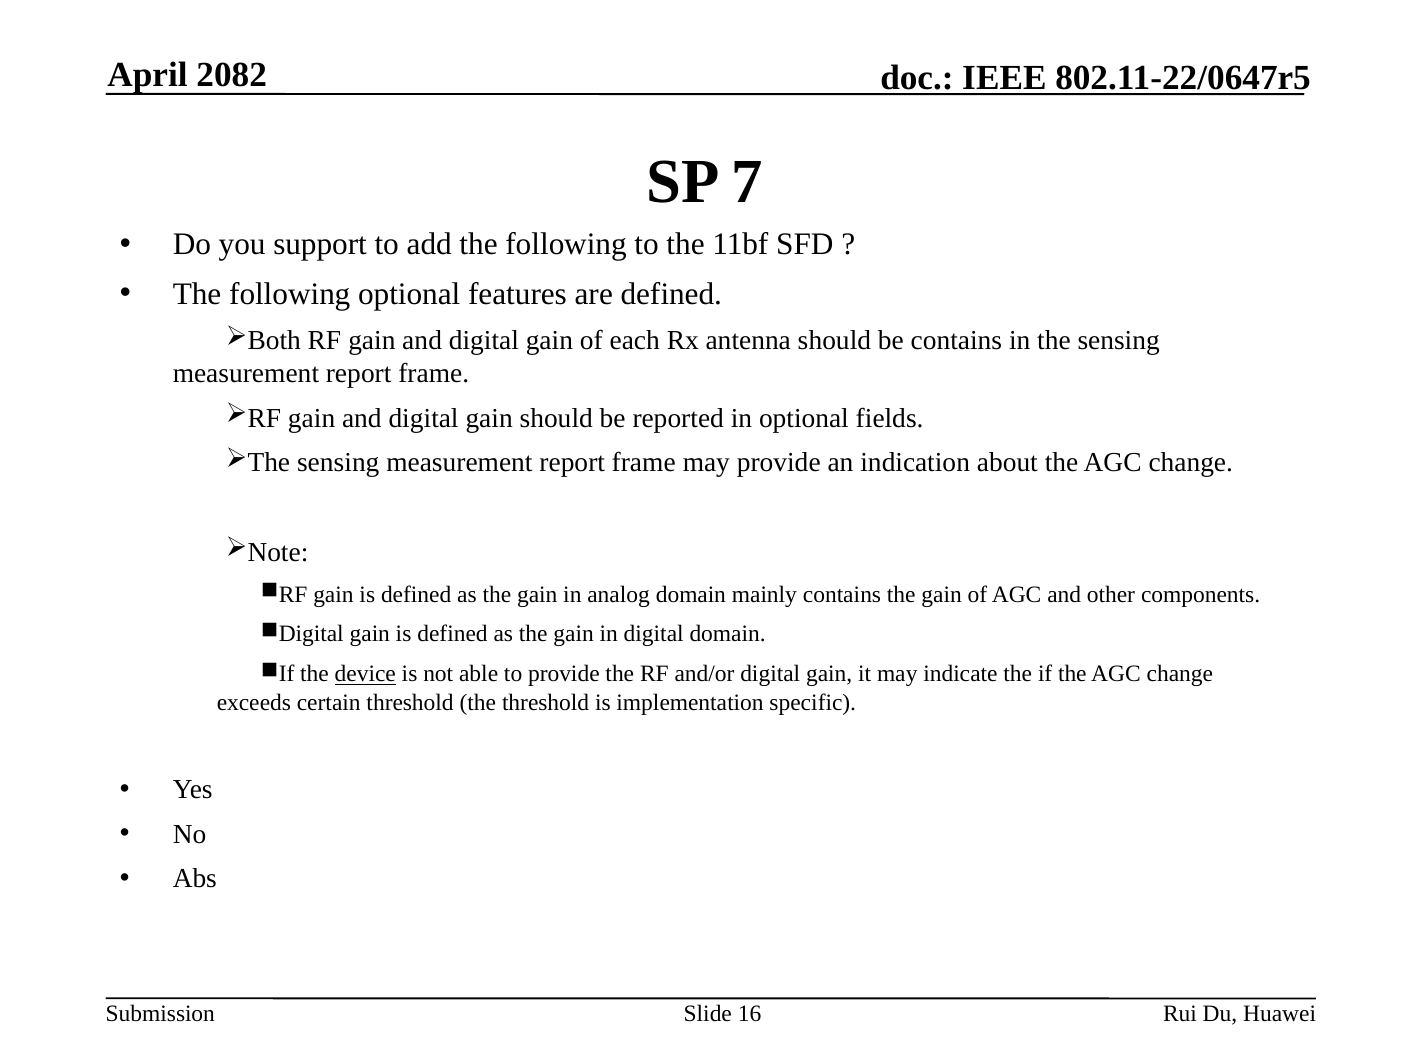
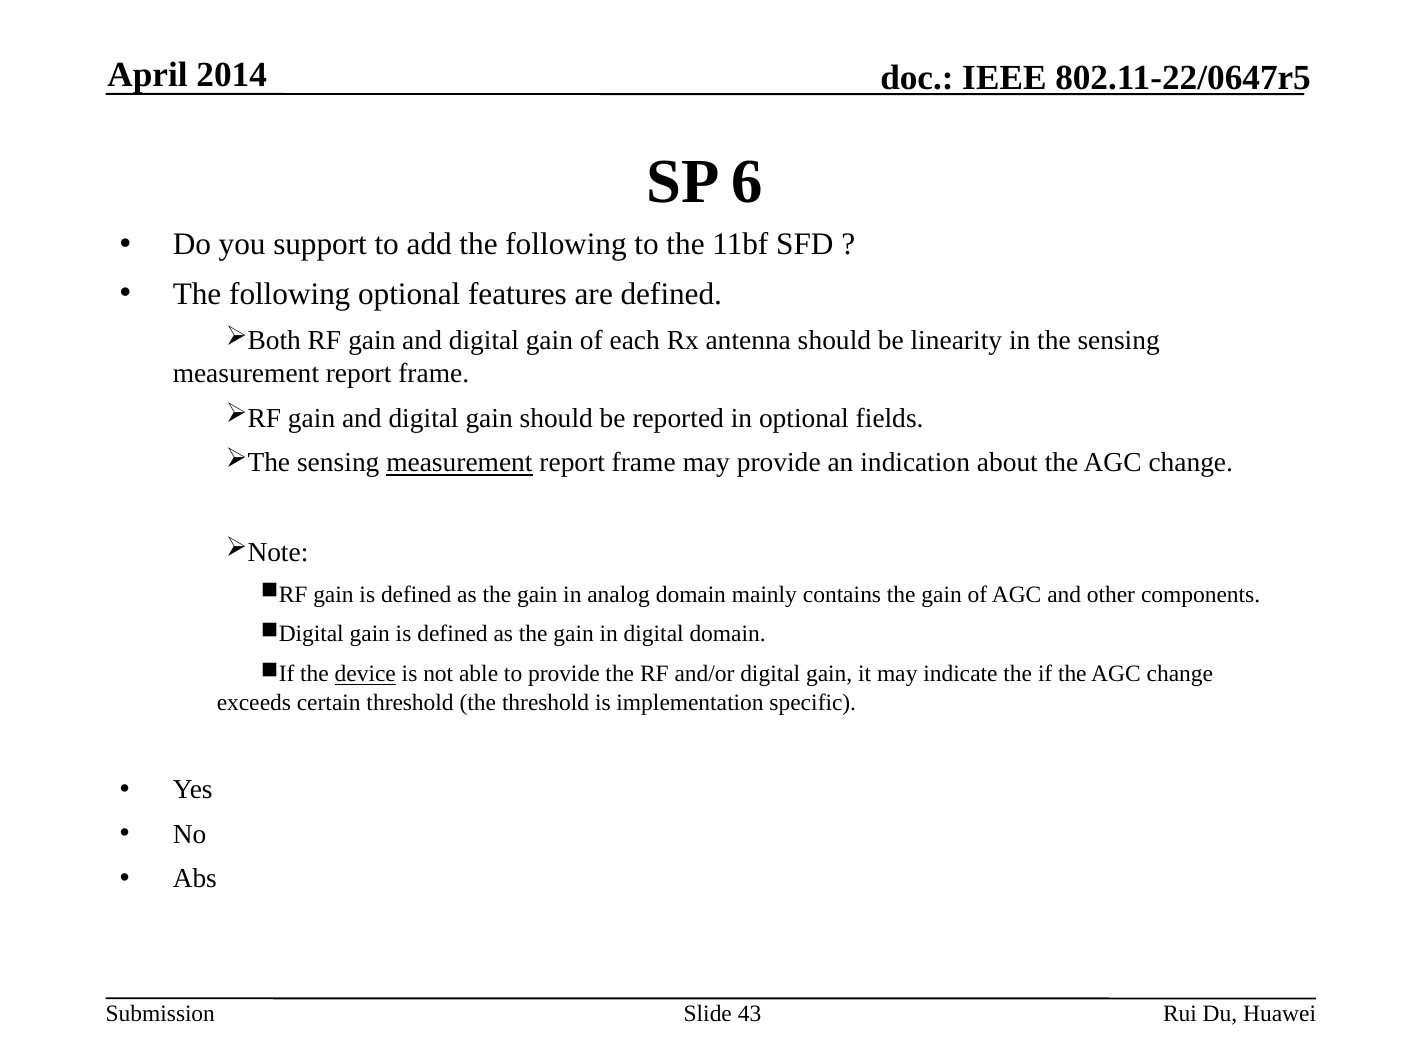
2082: 2082 -> 2014 (232, 75)
7: 7 -> 6 (747, 182)
be contains: contains -> linearity (956, 341)
measurement underline: none -> present (459, 463)
16: 16 -> 43 (750, 1014)
